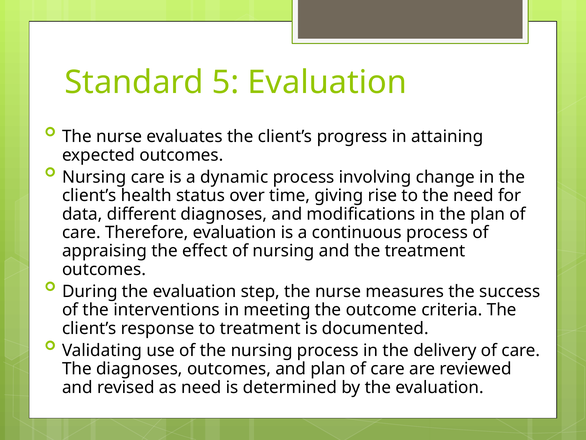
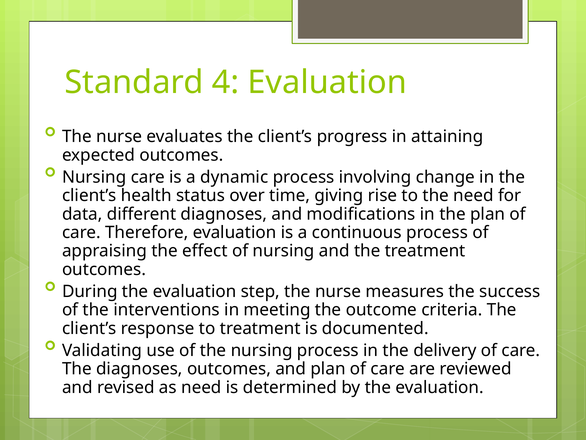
5: 5 -> 4 (225, 82)
